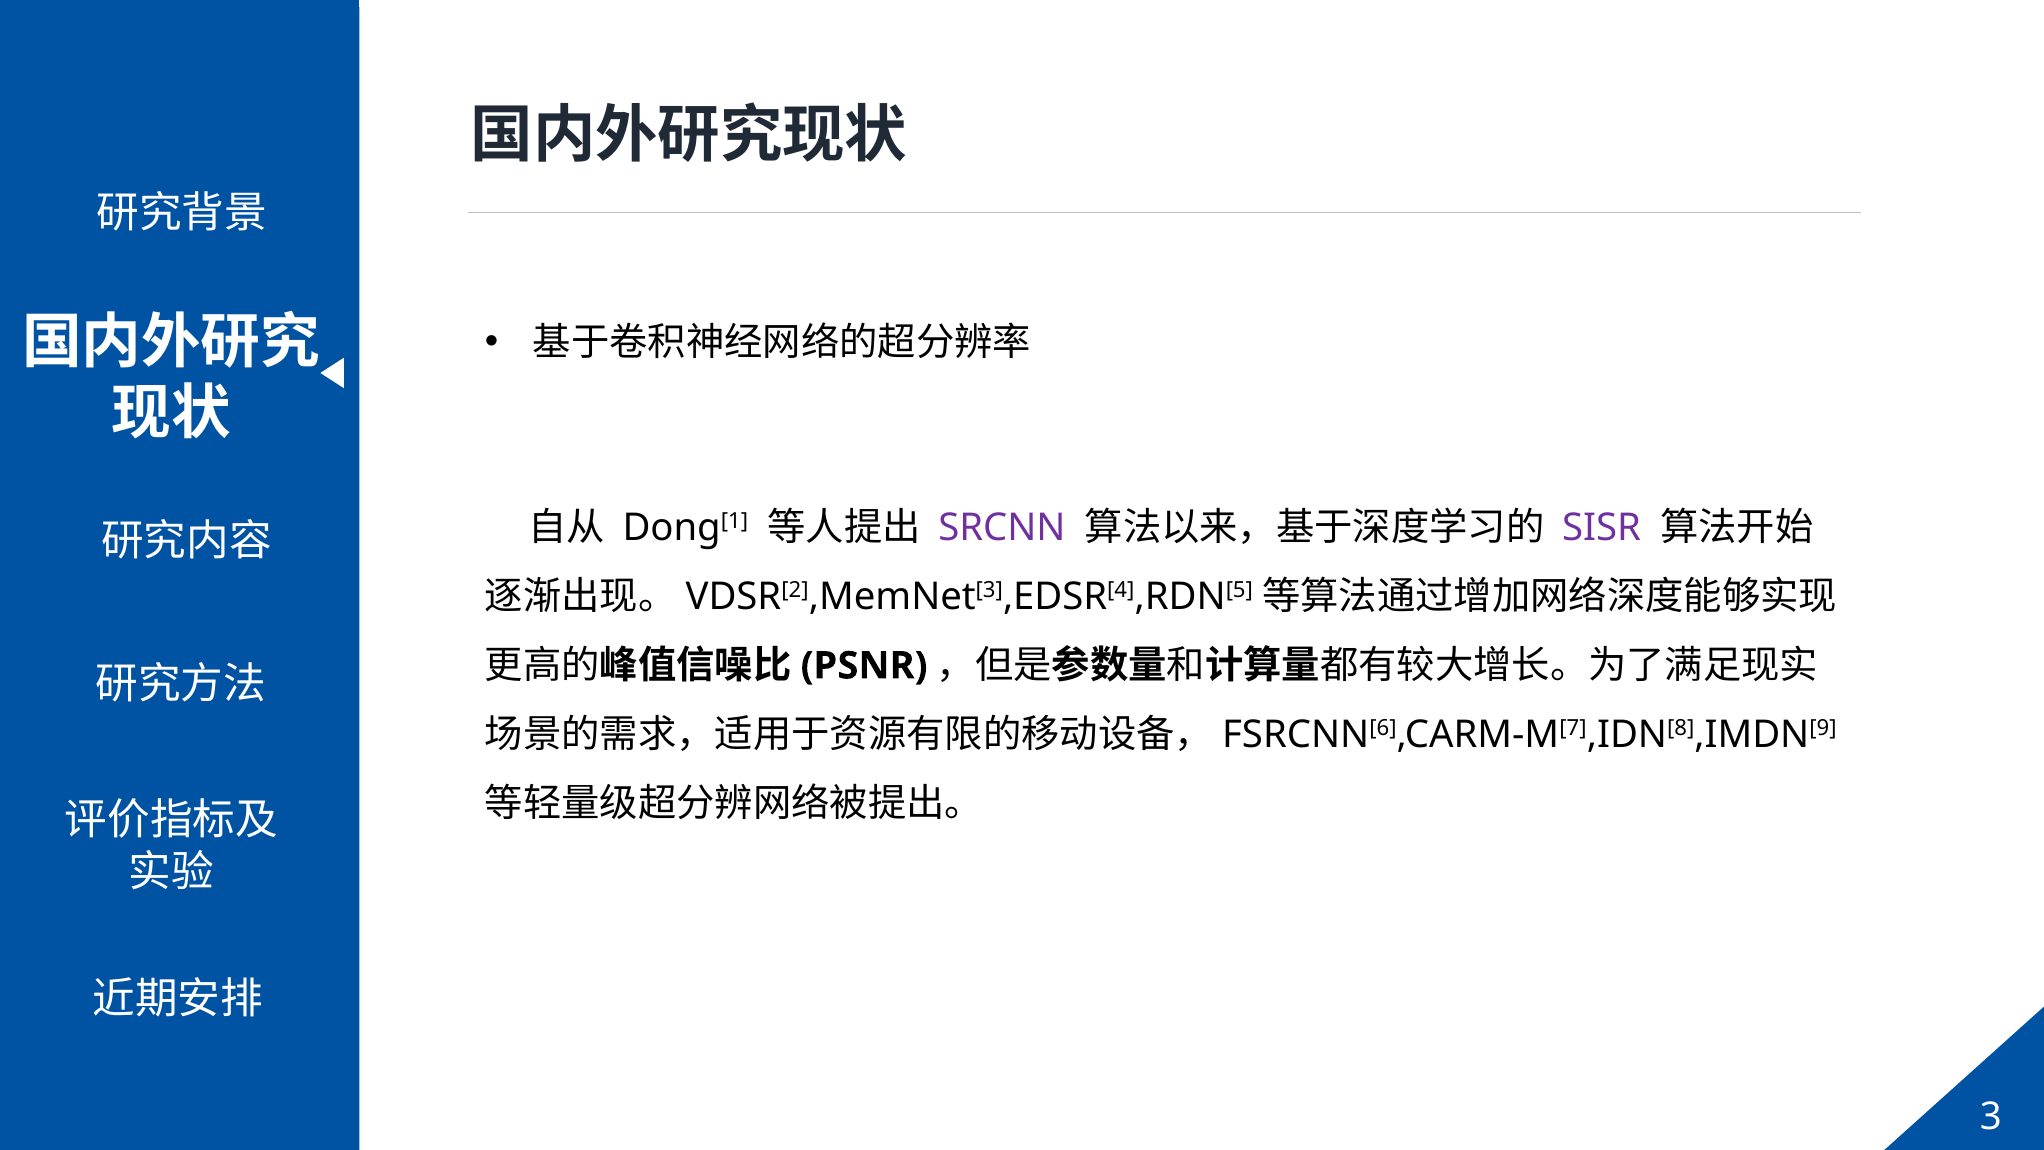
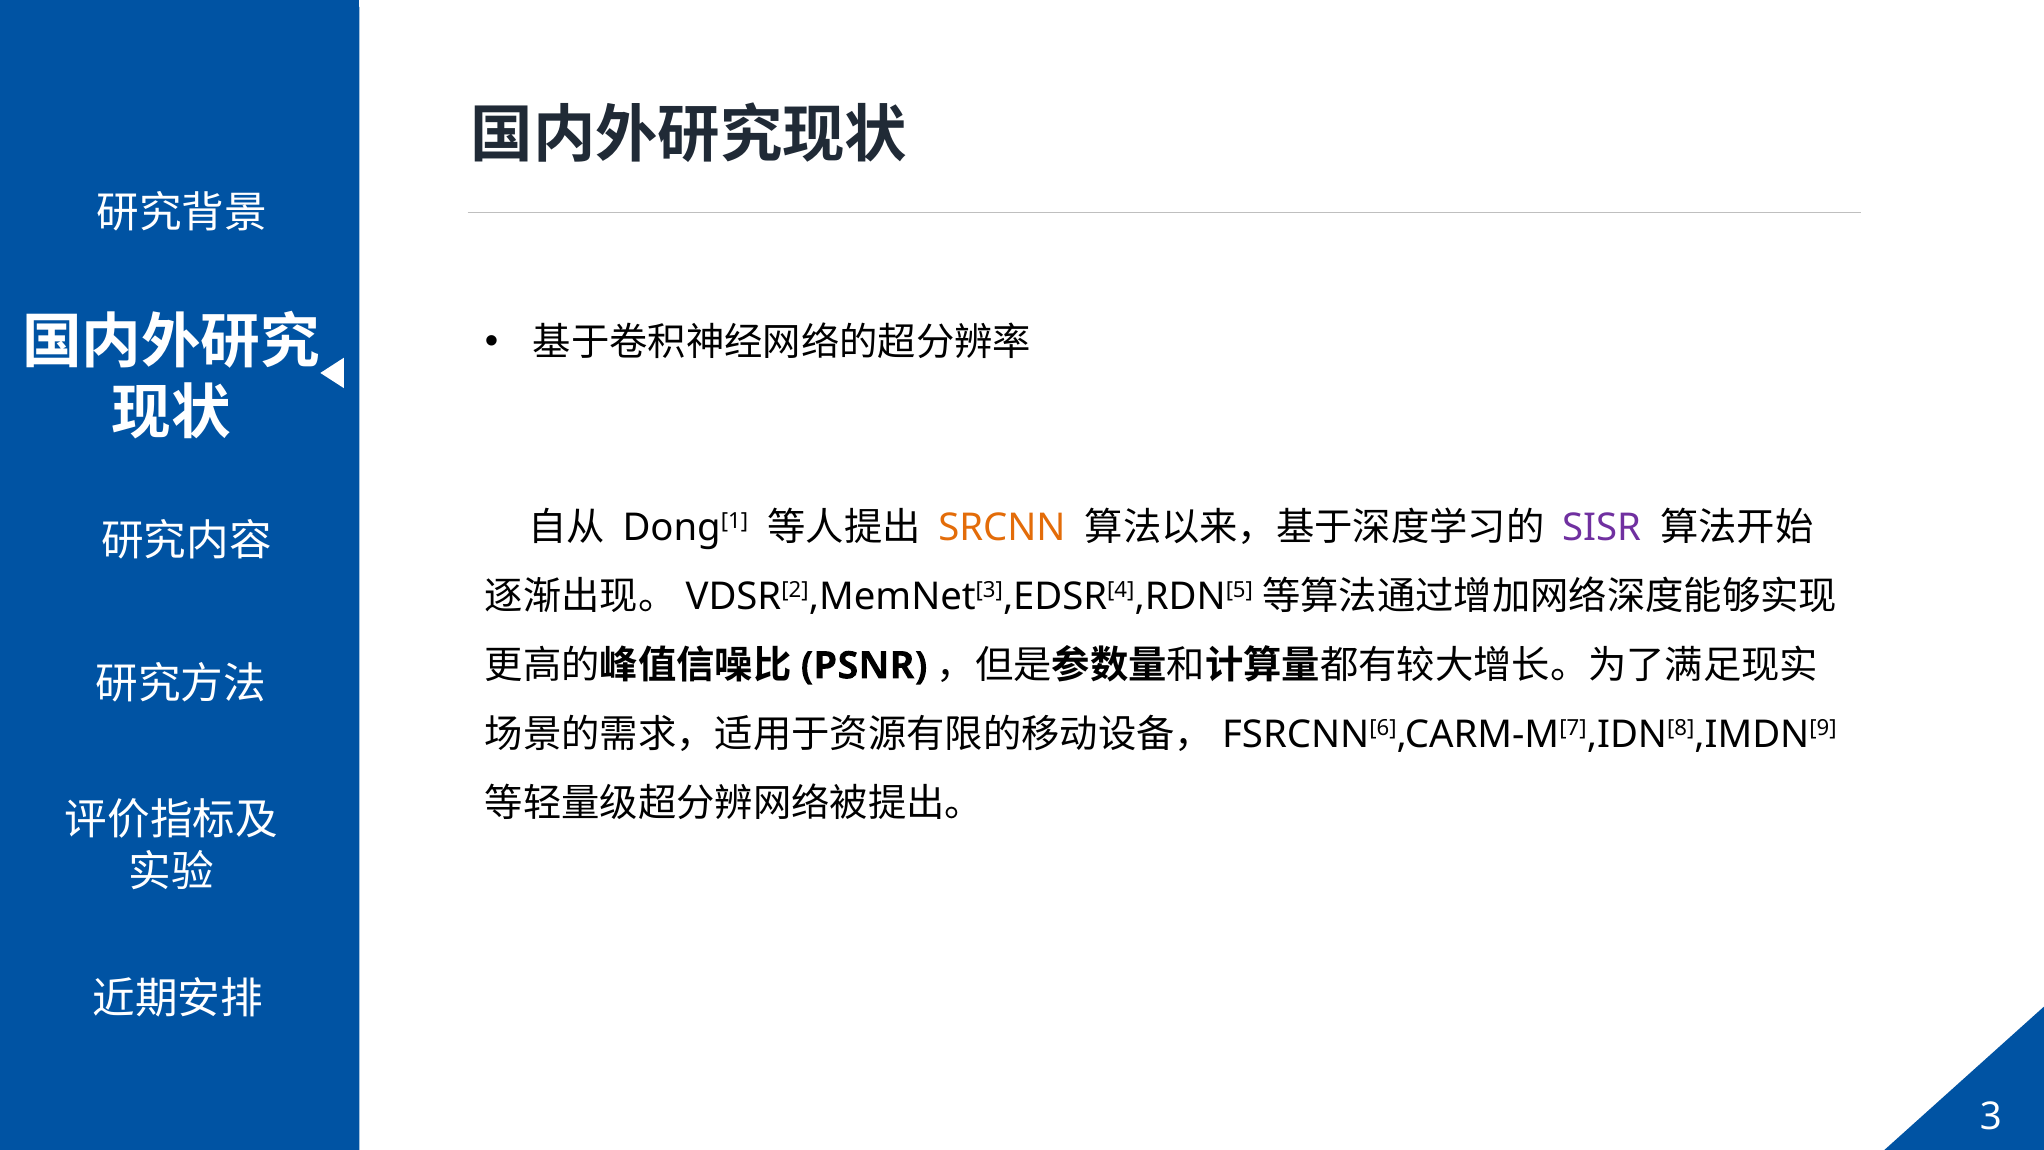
SRCNN colour: purple -> orange (1002, 528)
